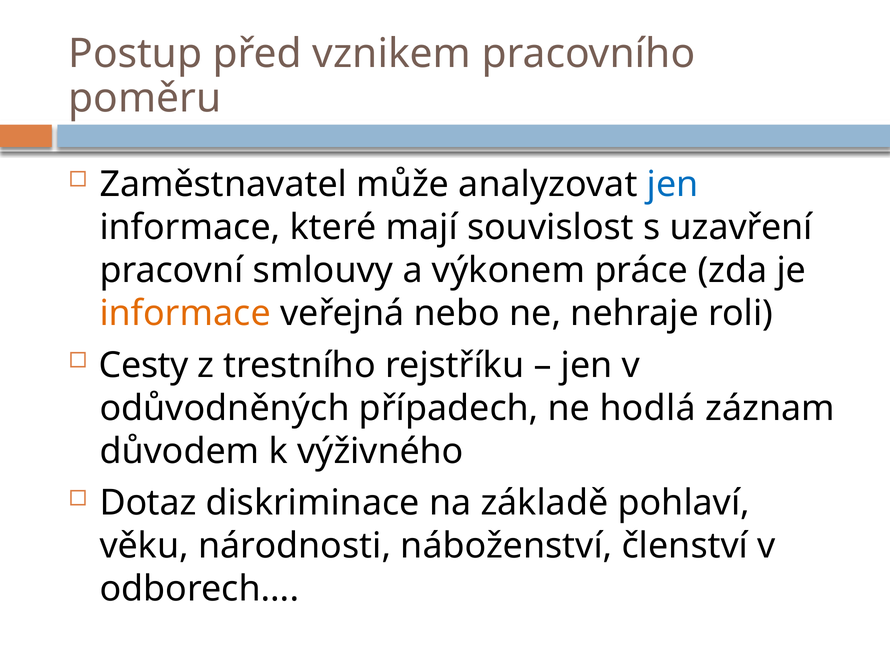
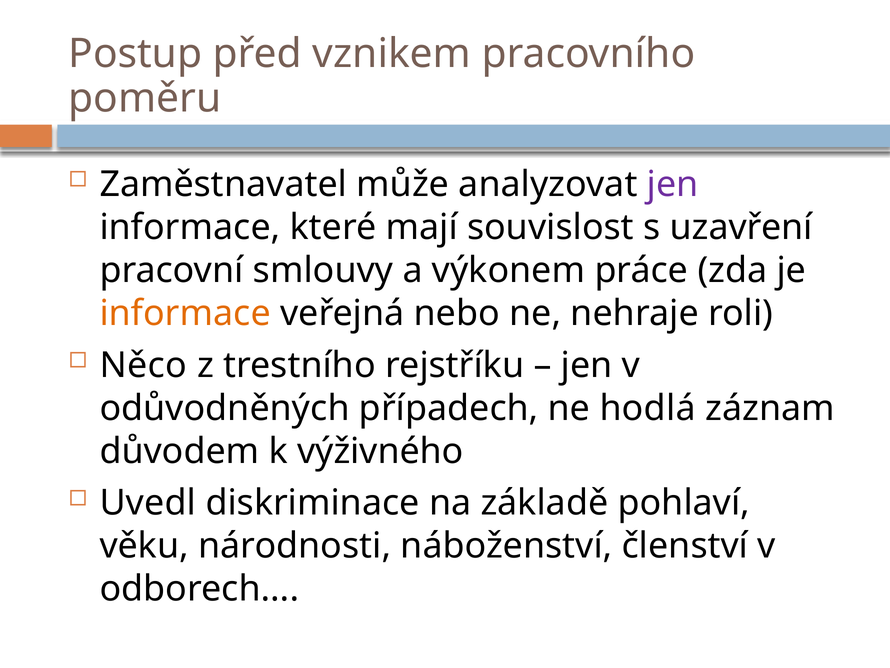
jen colour: blue -> purple (673, 184)
Cesty: Cesty -> Něco (143, 365)
Dotaz: Dotaz -> Uvedl (148, 503)
